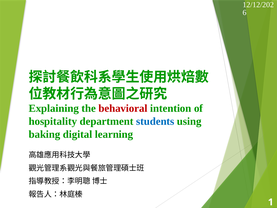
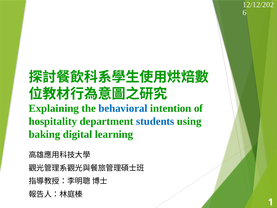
behavioral colour: red -> blue (123, 108)
